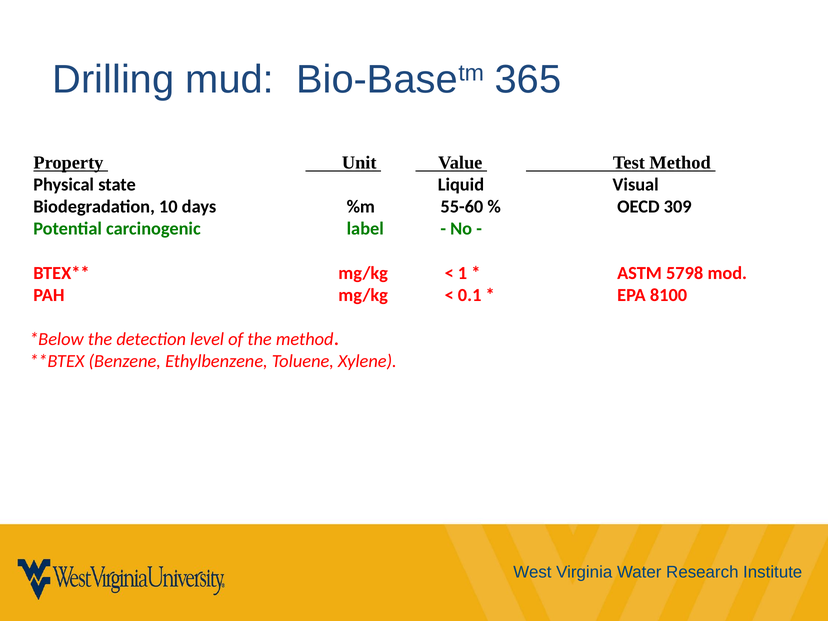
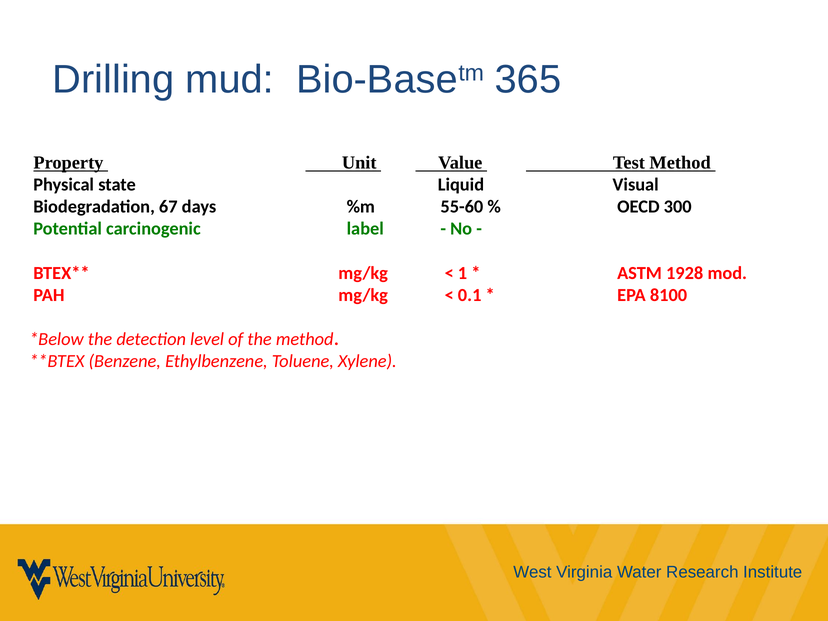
10: 10 -> 67 (168, 207)
309: 309 -> 300 (678, 207)
5798: 5798 -> 1928 (685, 273)
